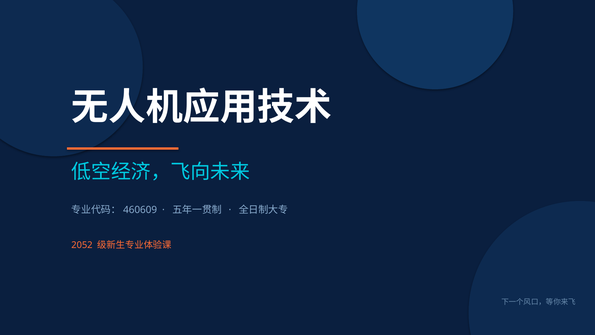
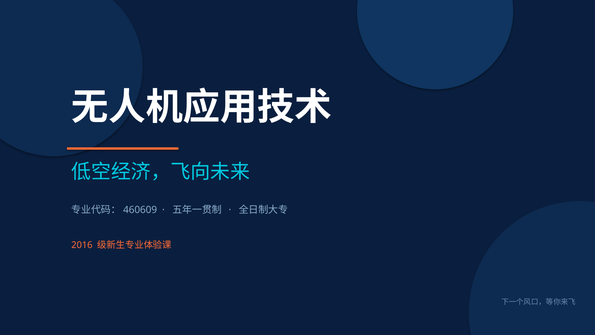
2052: 2052 -> 2016 (82, 245)
